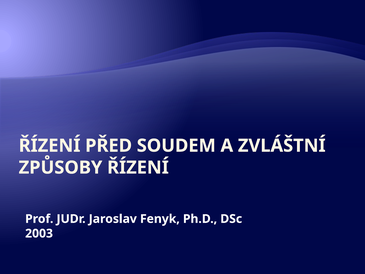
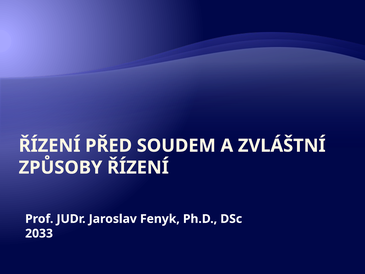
2003: 2003 -> 2033 (39, 233)
